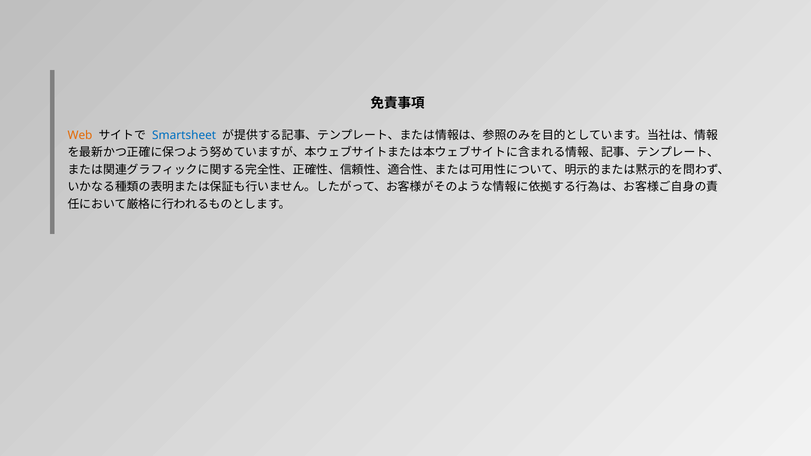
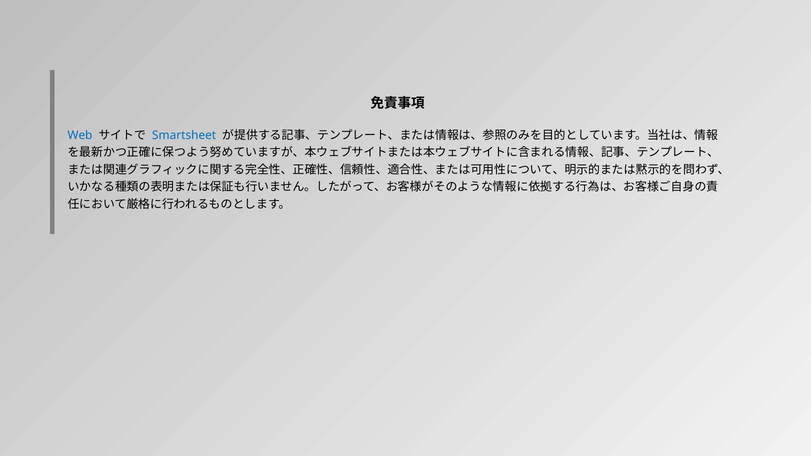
Web colour: orange -> blue (80, 135)
